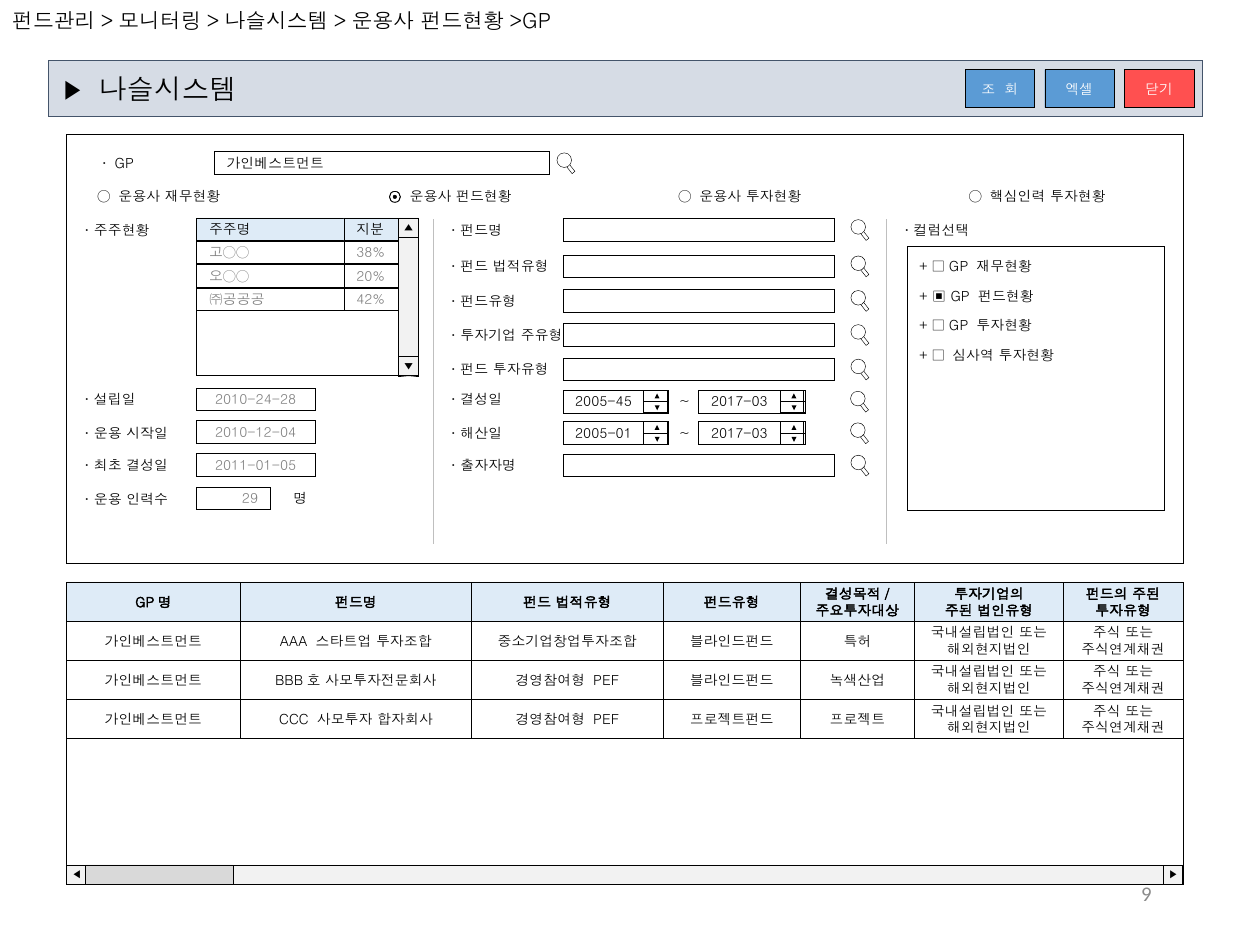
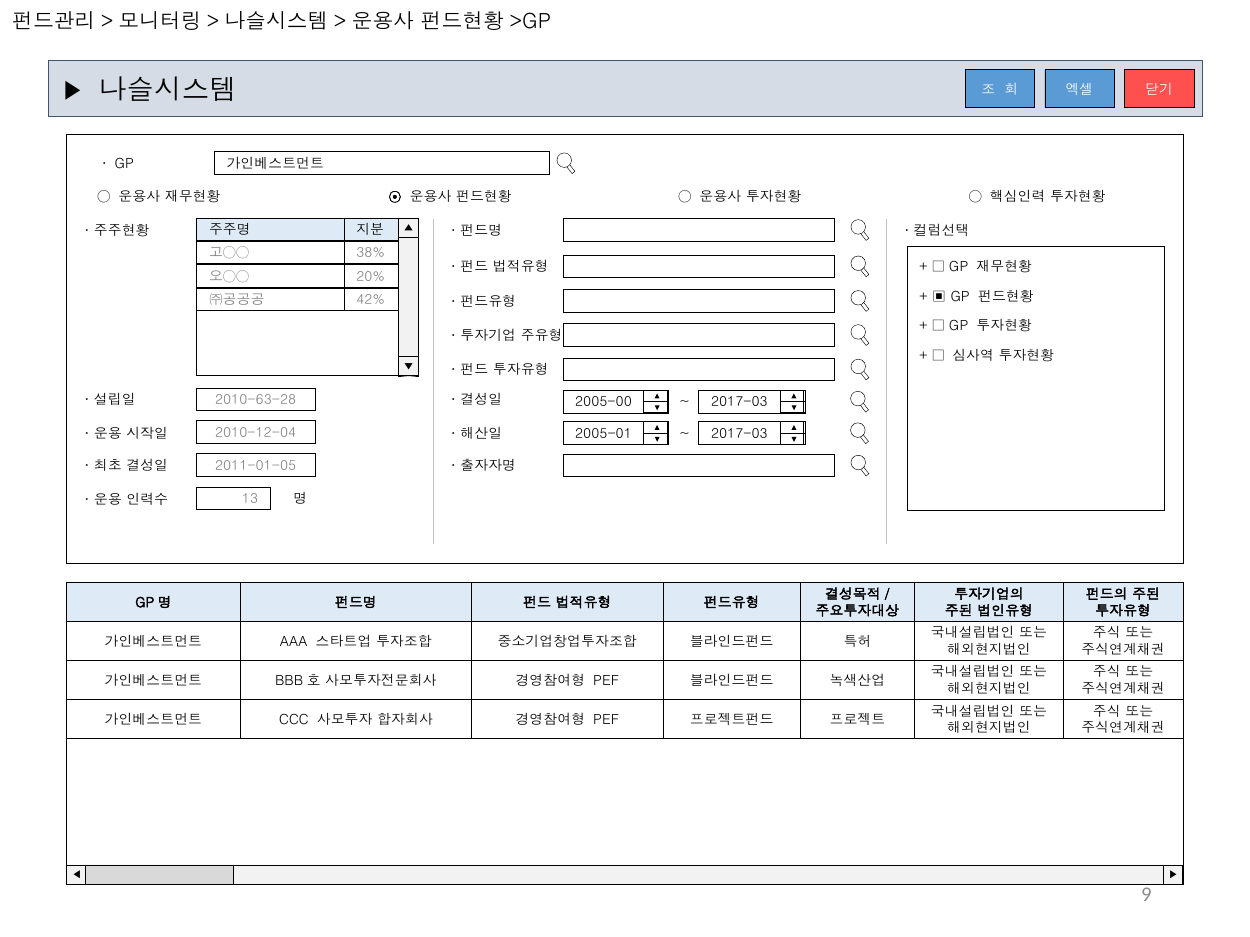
2010-24-28: 2010-24-28 -> 2010-63-28 (256, 401)
2005-45: 2005-45 -> 2005-00 (603, 403)
29: 29 -> 13 (250, 500)
